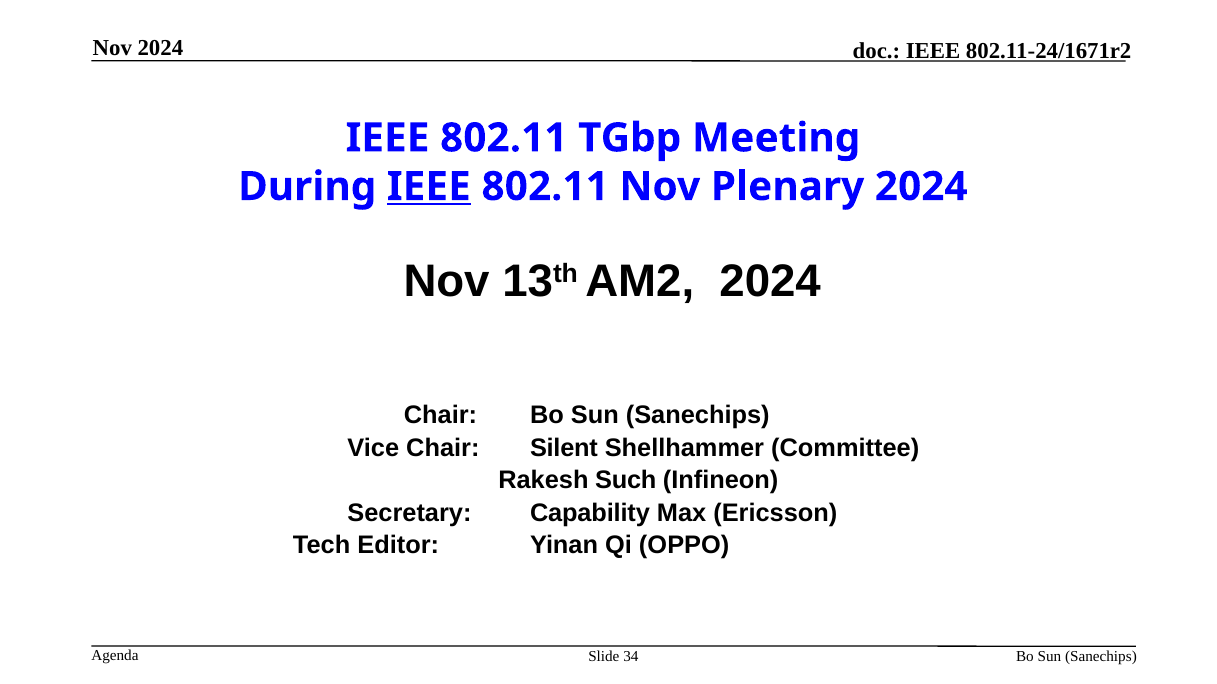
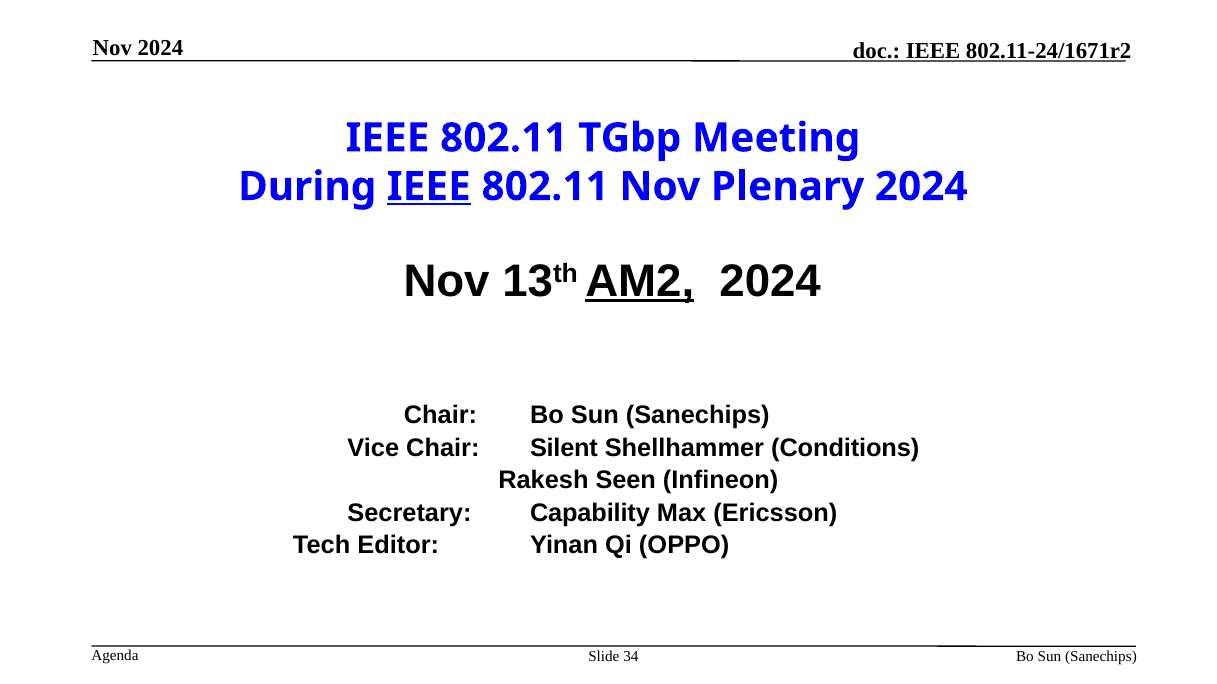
AM2 underline: none -> present (640, 281)
Committee: Committee -> Conditions (845, 448)
Such: Such -> Seen (626, 481)
